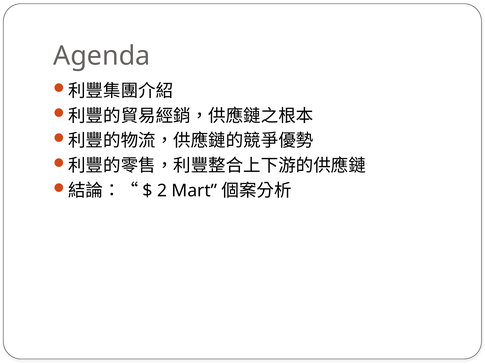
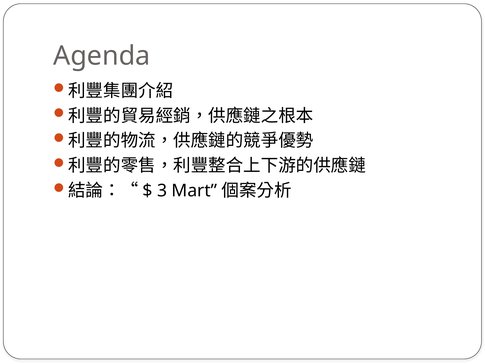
2: 2 -> 3 (162, 191)
